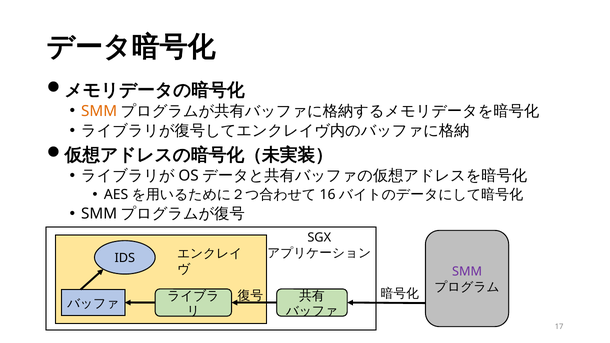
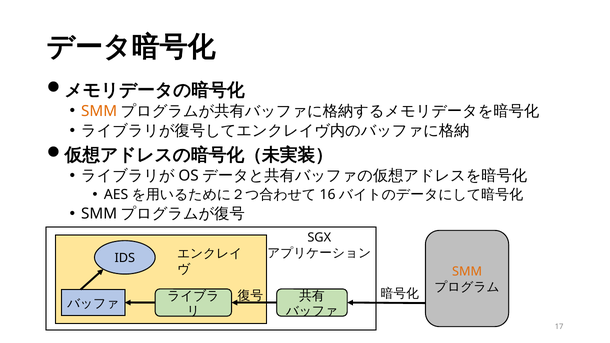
SMM colour: purple -> orange (467, 272)
